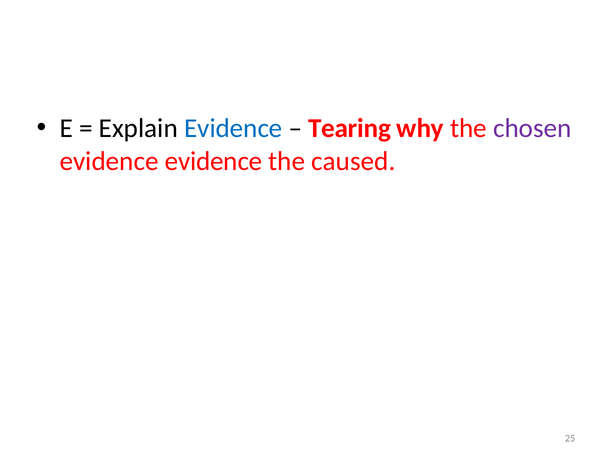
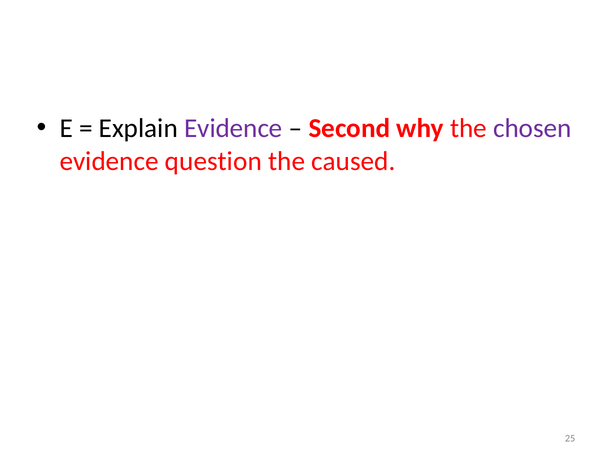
Evidence colour: blue -> purple (233, 128)
Tearing: Tearing -> Second (349, 128)
evidence evidence: evidence -> question (213, 161)
